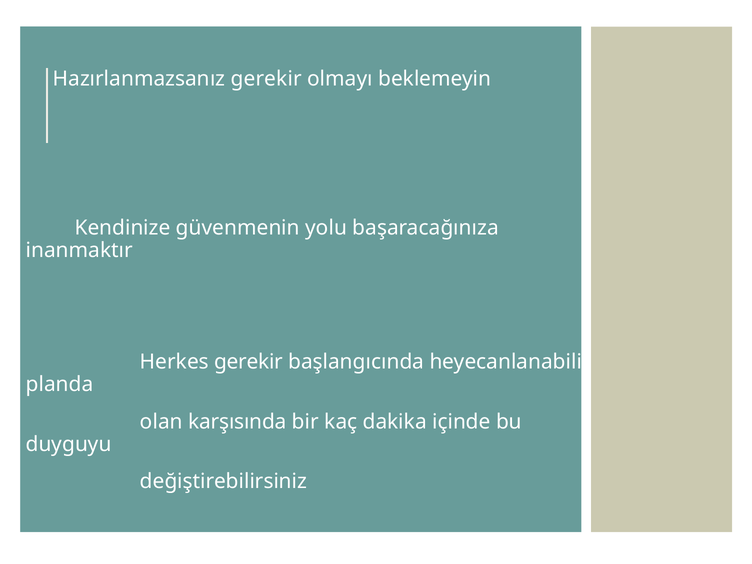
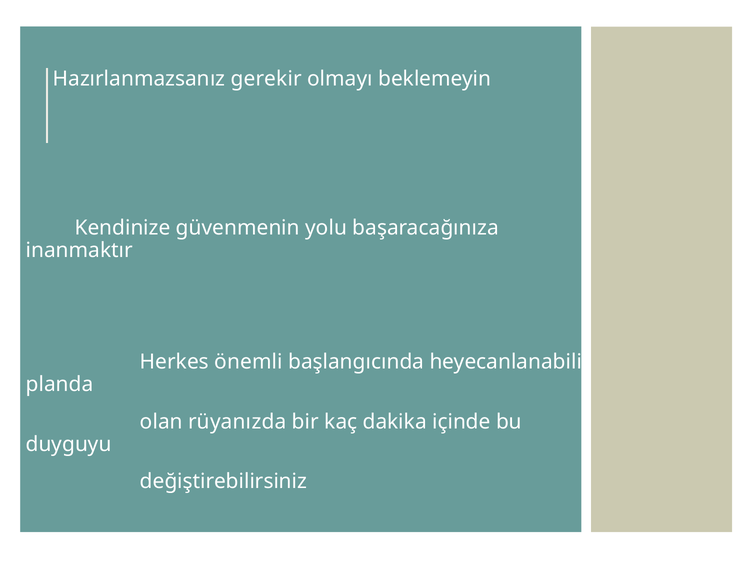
Herkes gerekir: gerekir -> önemli (248, 362)
karşısında: karşısında -> rüyanızda (237, 422)
